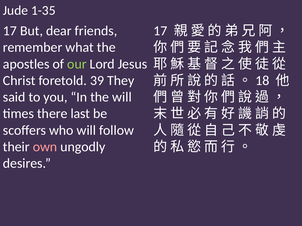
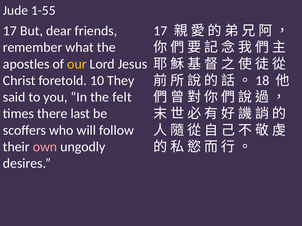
1-35: 1-35 -> 1-55 (43, 10)
our colour: light green -> yellow (77, 64)
39: 39 -> 10 (97, 81)
the will: will -> felt (122, 97)
